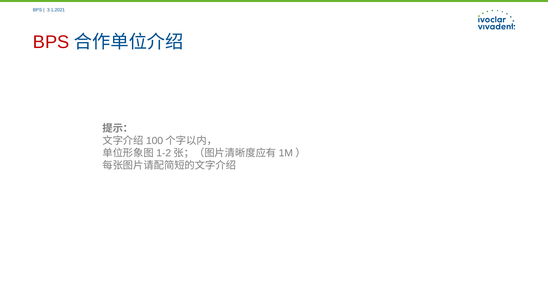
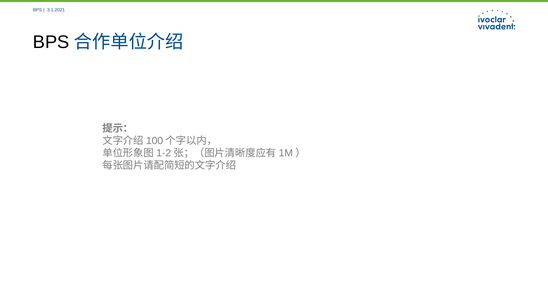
BPS colour: red -> black (51, 42)
